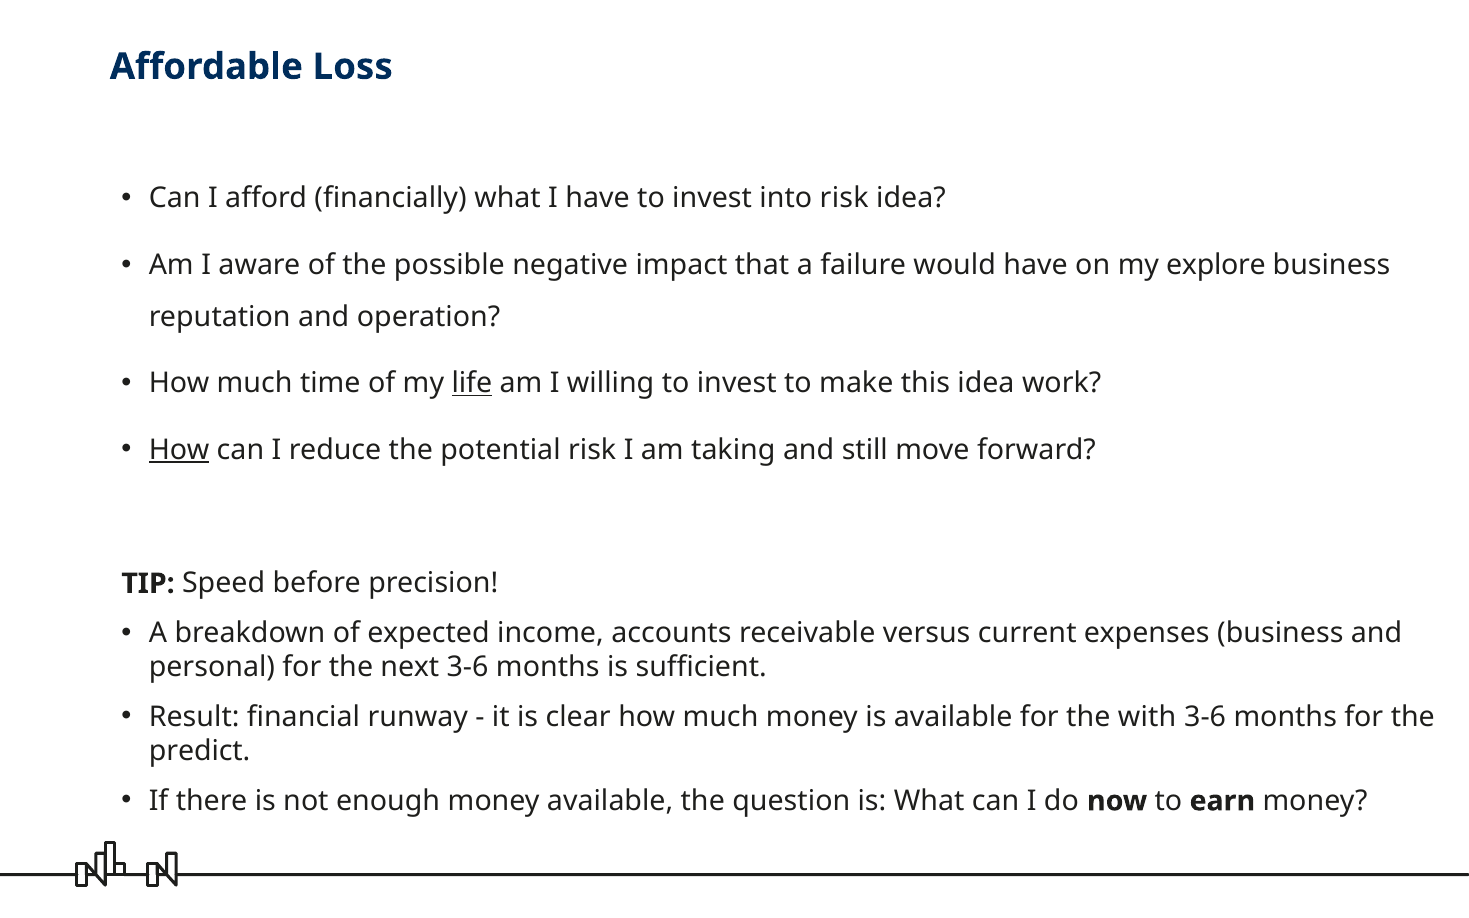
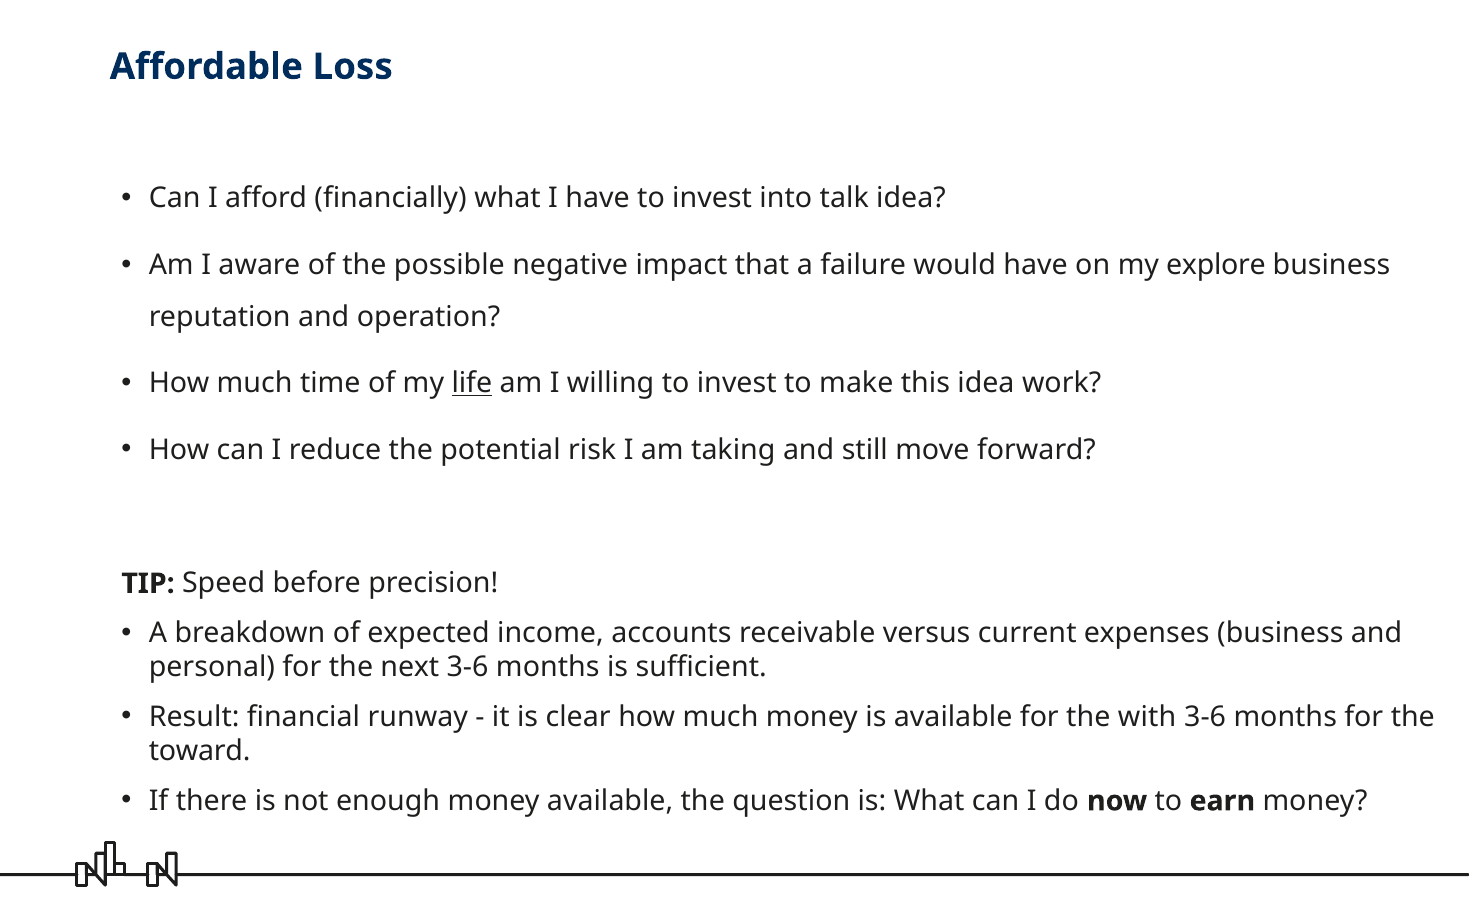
into risk: risk -> talk (844, 198)
How underline: present -> none (179, 450)
predict: predict -> toward (200, 751)
